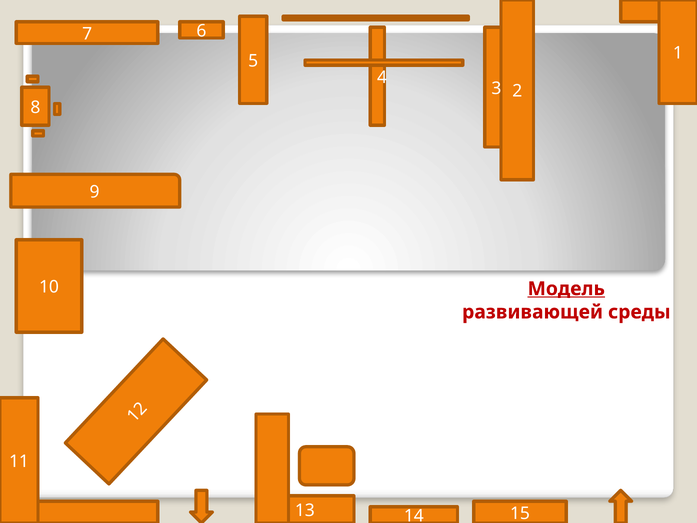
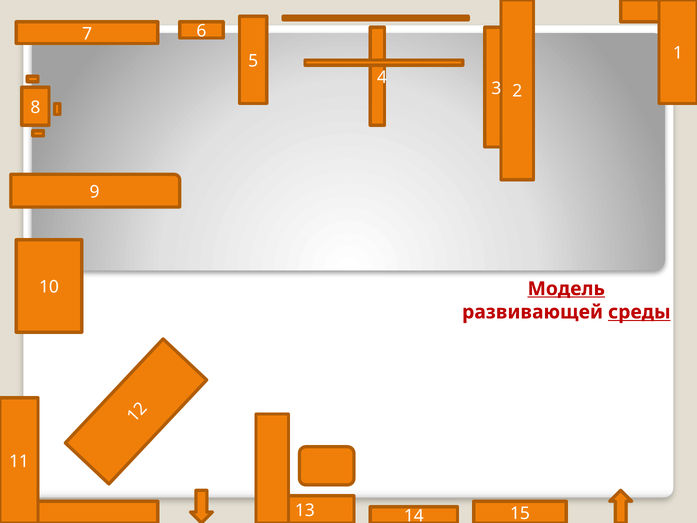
среды underline: none -> present (639, 312)
